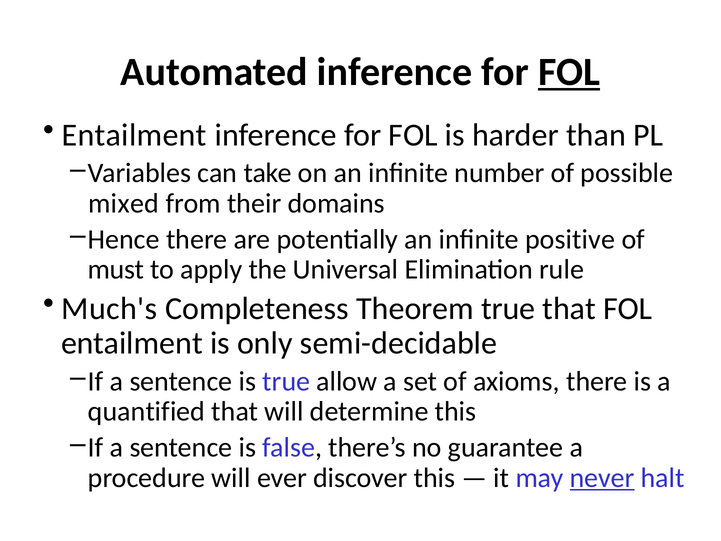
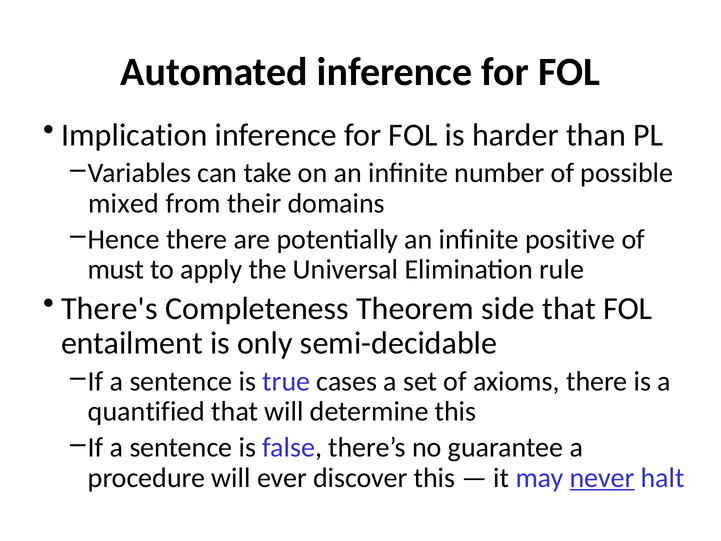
FOL underline: present -> none (569, 72)
Entailment: Entailment -> Implication (134, 135)
Much's: Much's -> There's (109, 308)
Theorem true: true -> side (508, 308)
allow: allow -> cases (347, 381)
